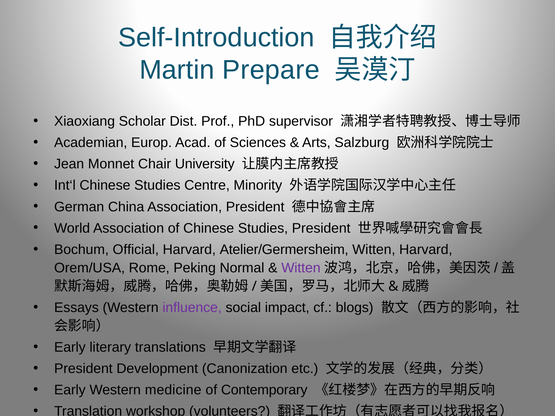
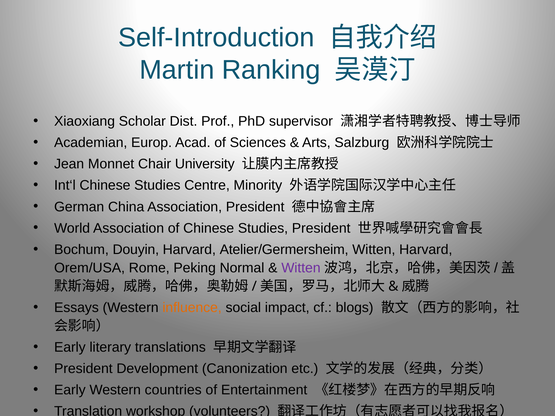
Prepare: Prepare -> Ranking (271, 70)
Official: Official -> Douyin (136, 250)
influence colour: purple -> orange (192, 308)
medicine: medicine -> countries (173, 390)
Contemporary: Contemporary -> Entertainment (264, 390)
